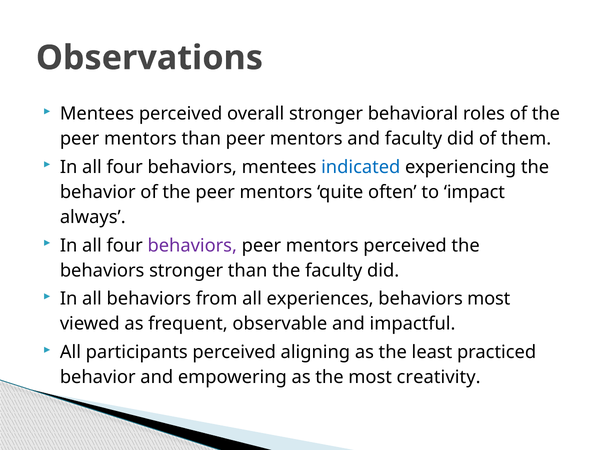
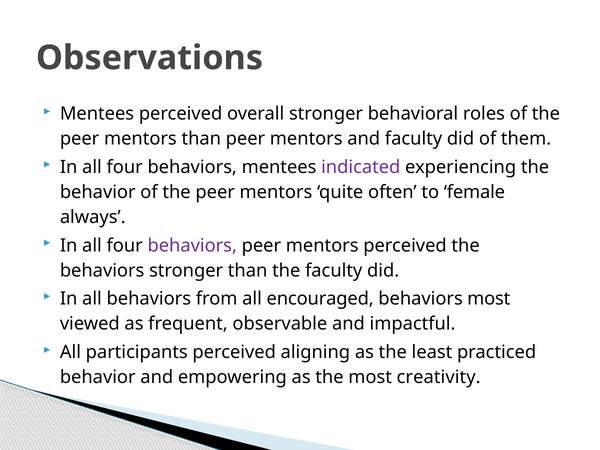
indicated colour: blue -> purple (361, 167)
impact: impact -> female (474, 192)
experiences: experiences -> encouraged (320, 299)
